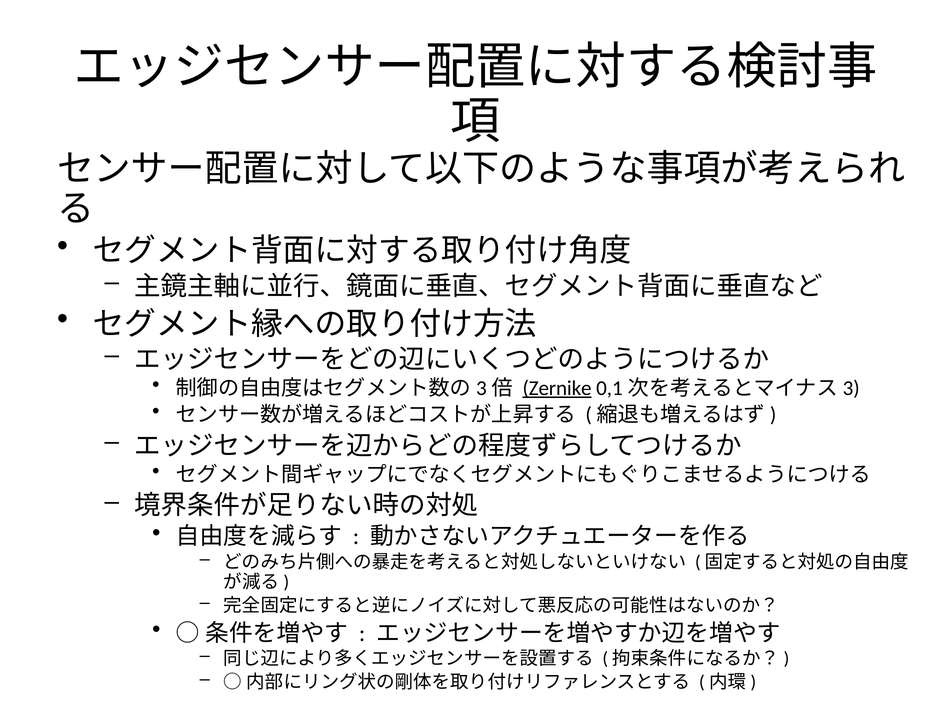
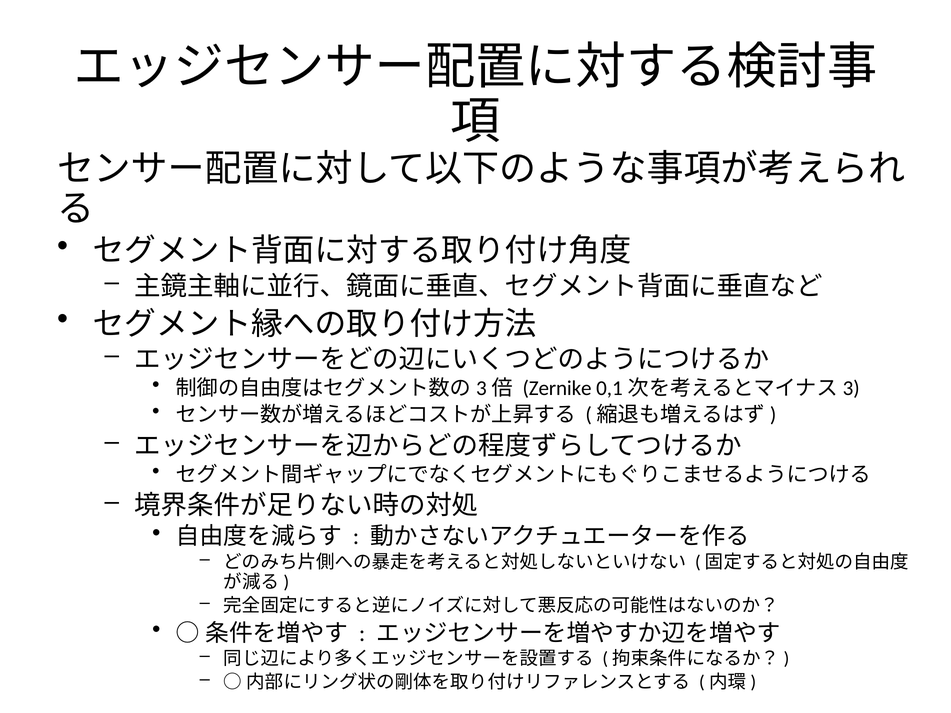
Zernike underline: present -> none (557, 388)
